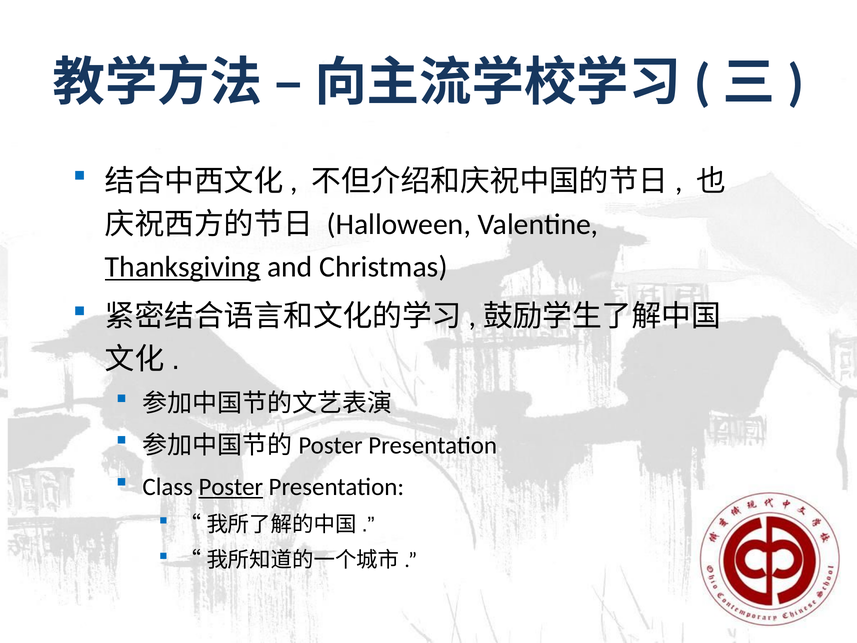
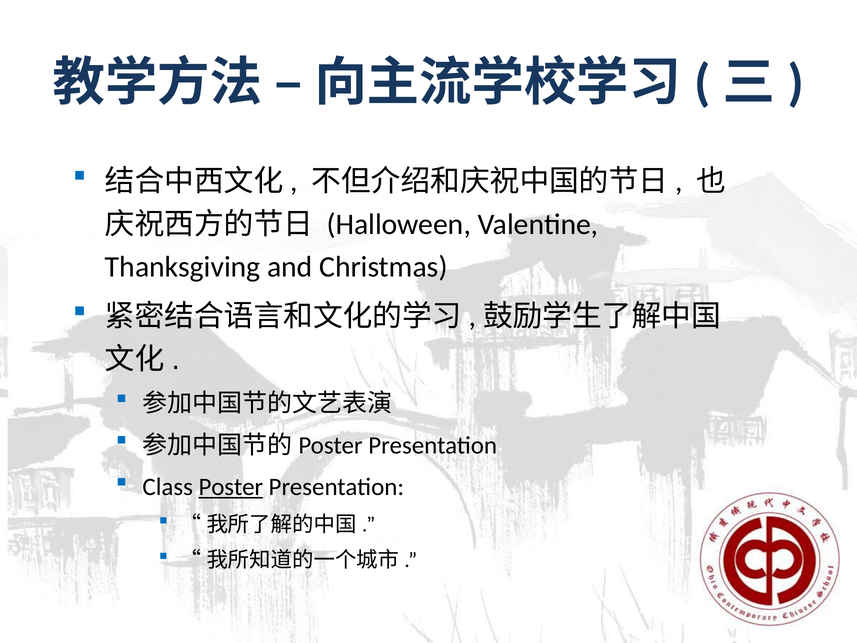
Thanksgiving underline: present -> none (183, 267)
